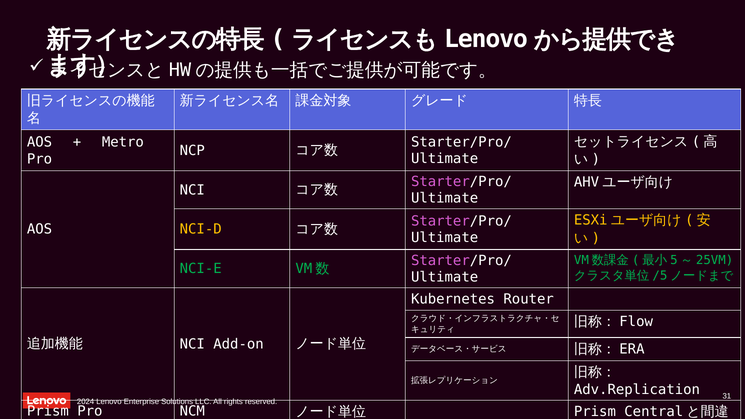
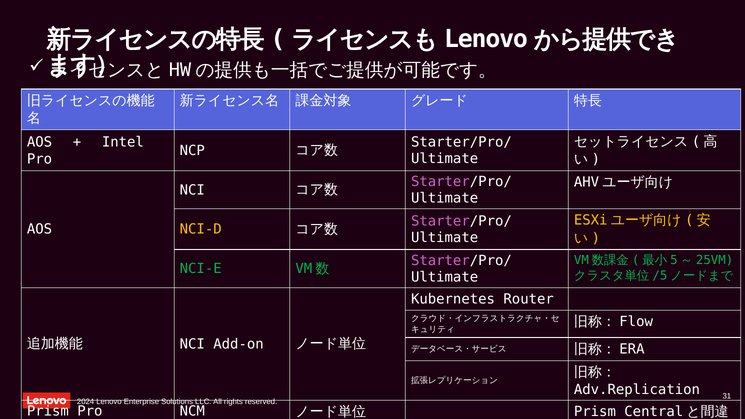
Metro: Metro -> Intel (123, 142)
